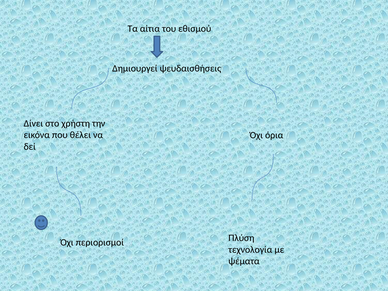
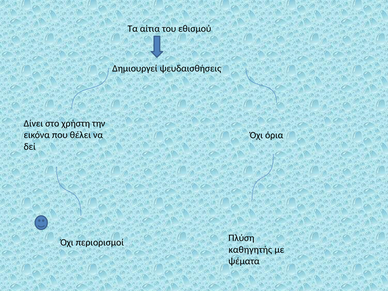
τεχνολογία: τεχνολογία -> καθηγητής (250, 250)
